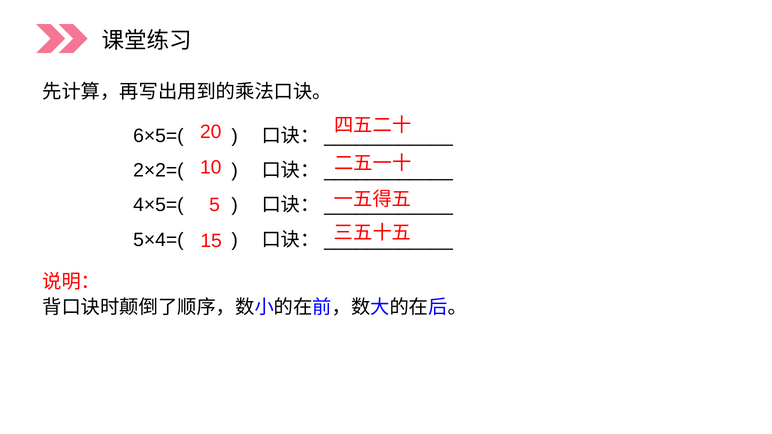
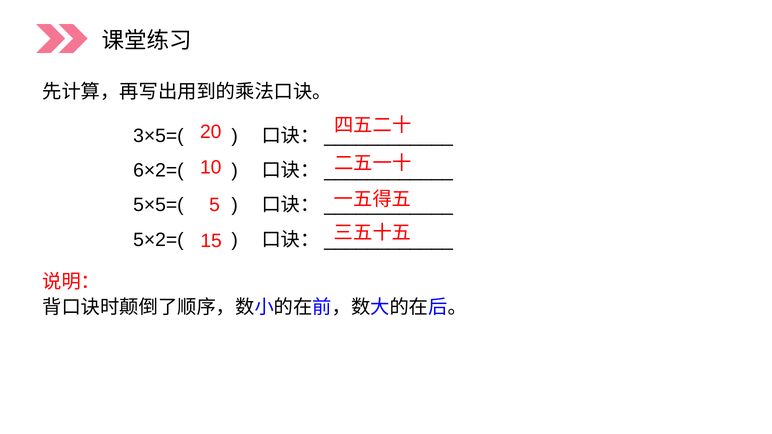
6×5=(: 6×5=( -> 3×5=( (158, 136)
2×2=(: 2×2=( -> 6×2=( (158, 170)
4×5=(: 4×5=( -> 5×5=( (158, 205)
5×4=(: 5×4=( -> 5×2=( (158, 240)
